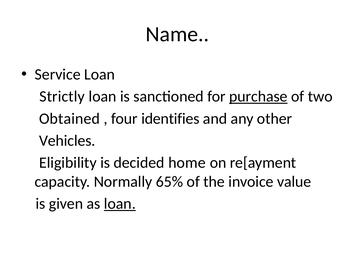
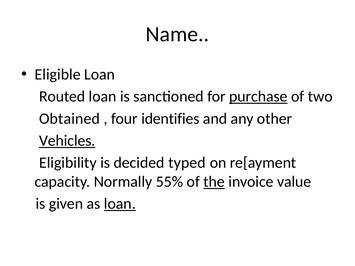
Service: Service -> Eligible (58, 74)
Strictly: Strictly -> Routed (62, 97)
Vehicles underline: none -> present (67, 141)
home: home -> typed (187, 163)
65%: 65% -> 55% (170, 182)
the underline: none -> present (214, 182)
